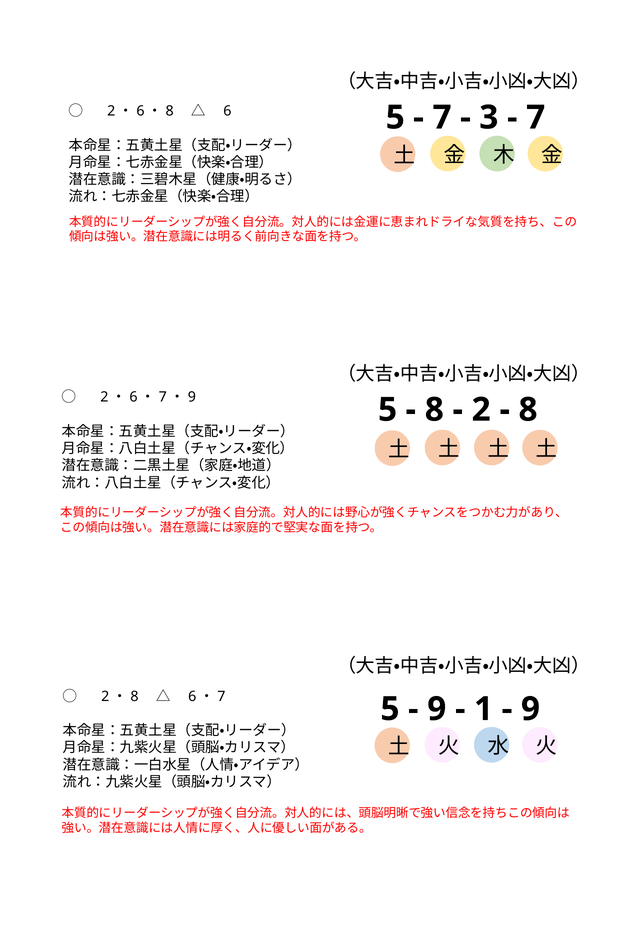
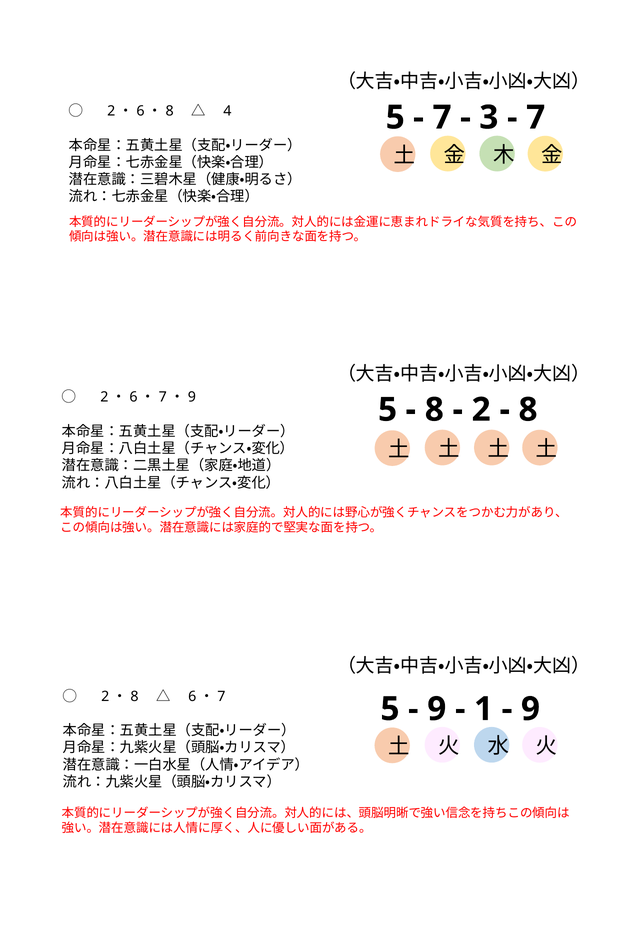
6: 6 -> 4 (227, 111)
